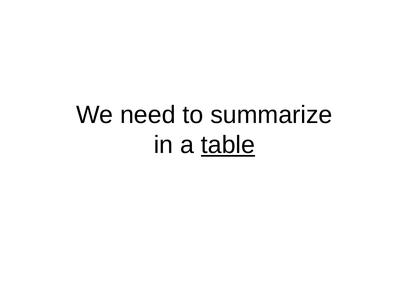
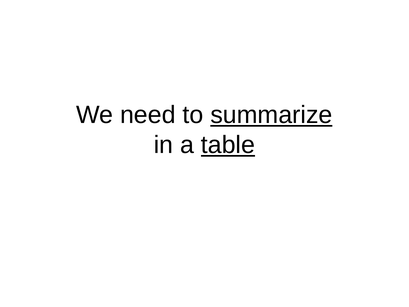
summarize underline: none -> present (271, 115)
